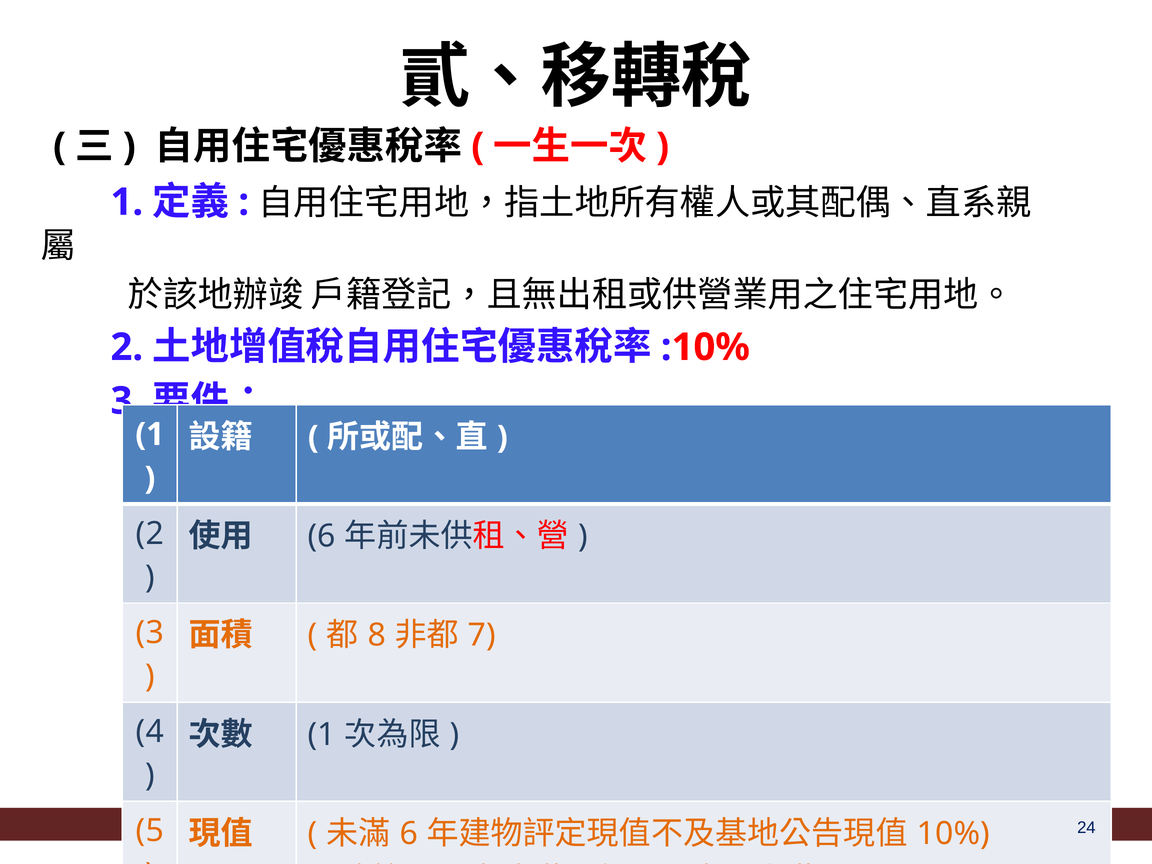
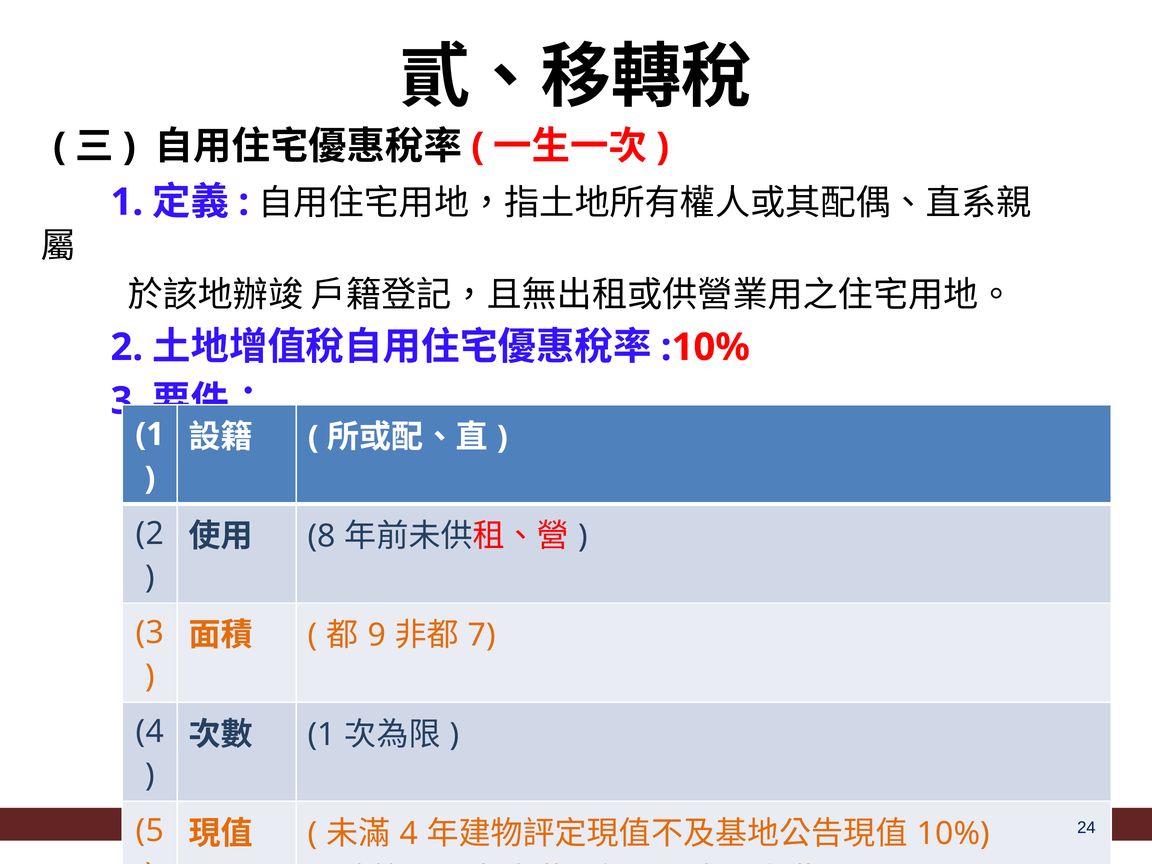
6: 6 -> 8 (322, 536)
8: 8 -> 9 (377, 635)
6: 6 -> 4 (409, 834)
